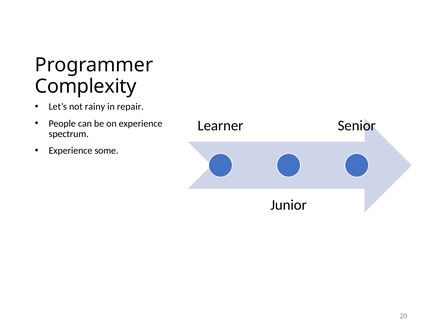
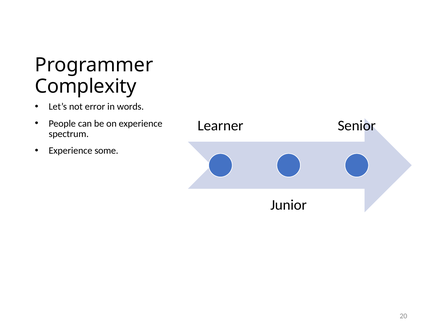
rainy: rainy -> error (95, 107)
repair: repair -> words (130, 107)
